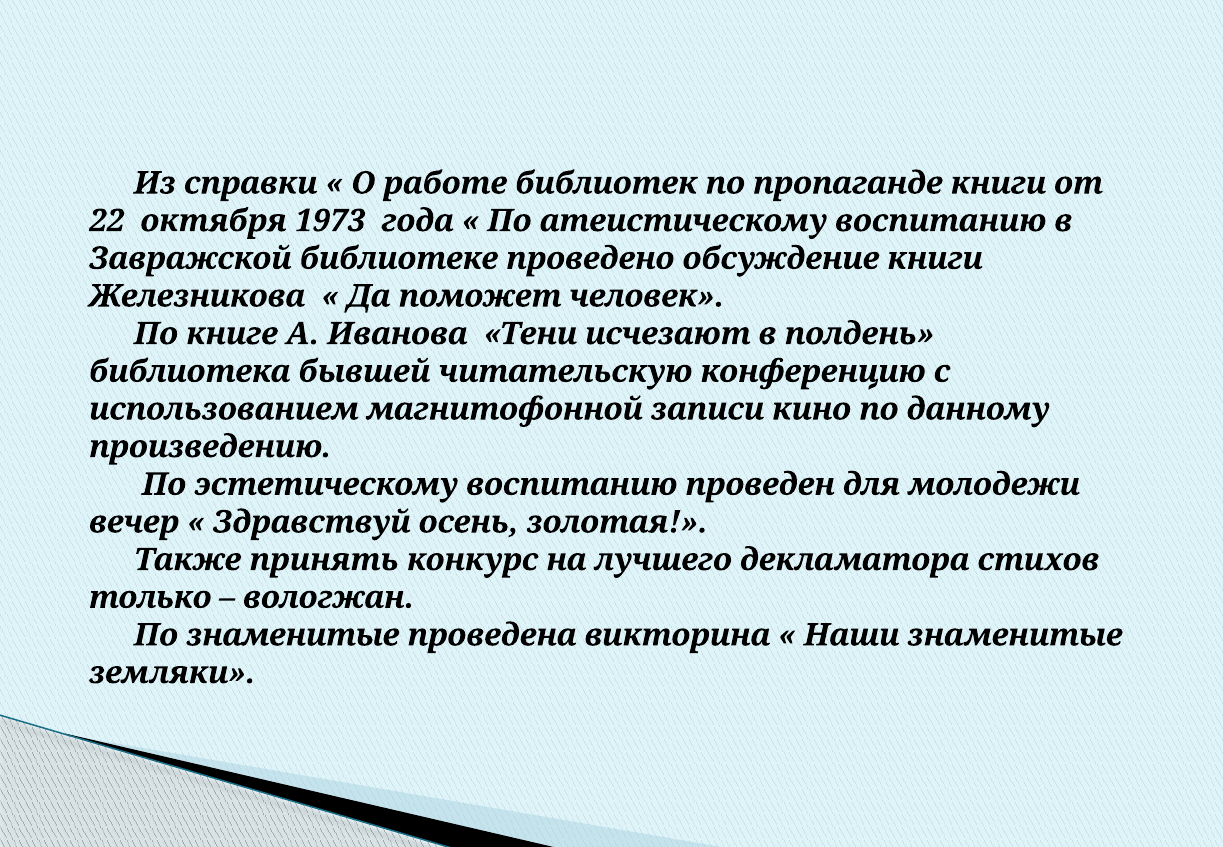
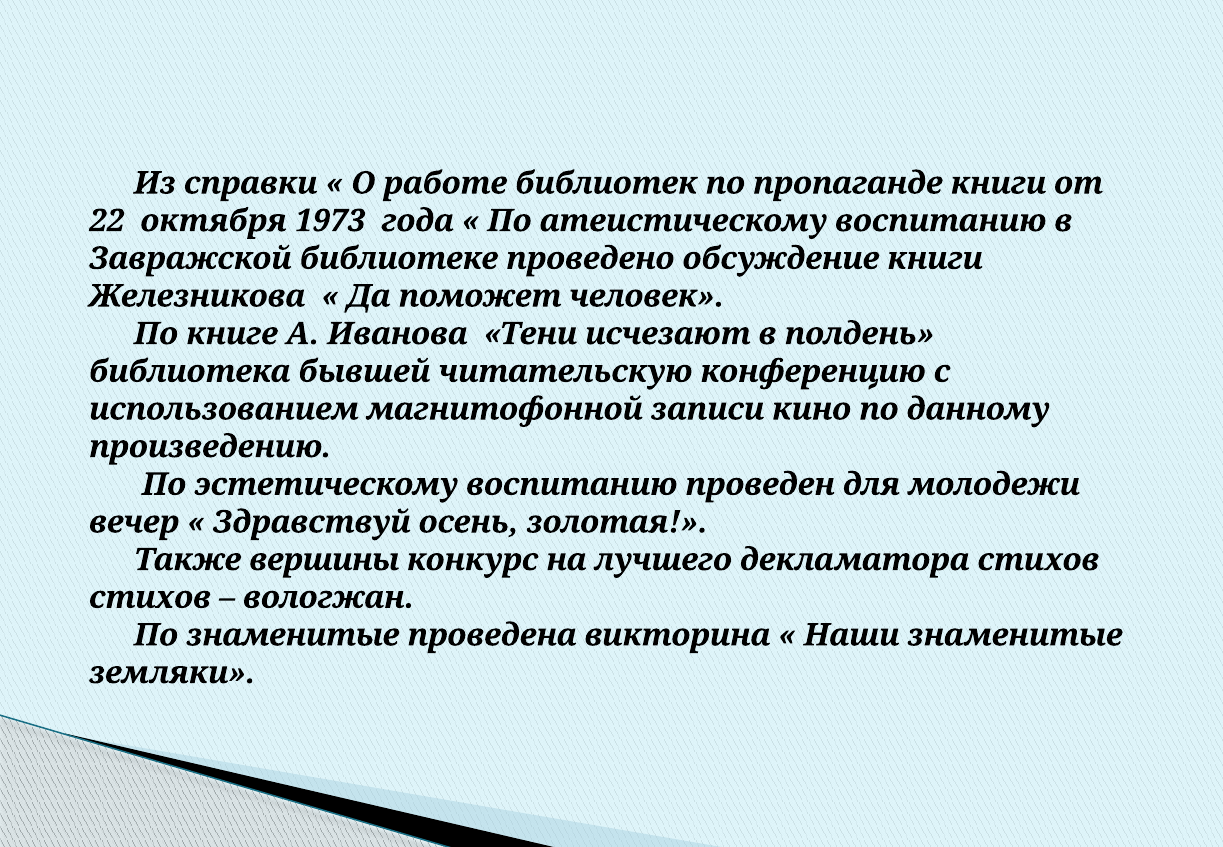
принять: принять -> вершины (324, 560)
только: только -> стихов (150, 597)
